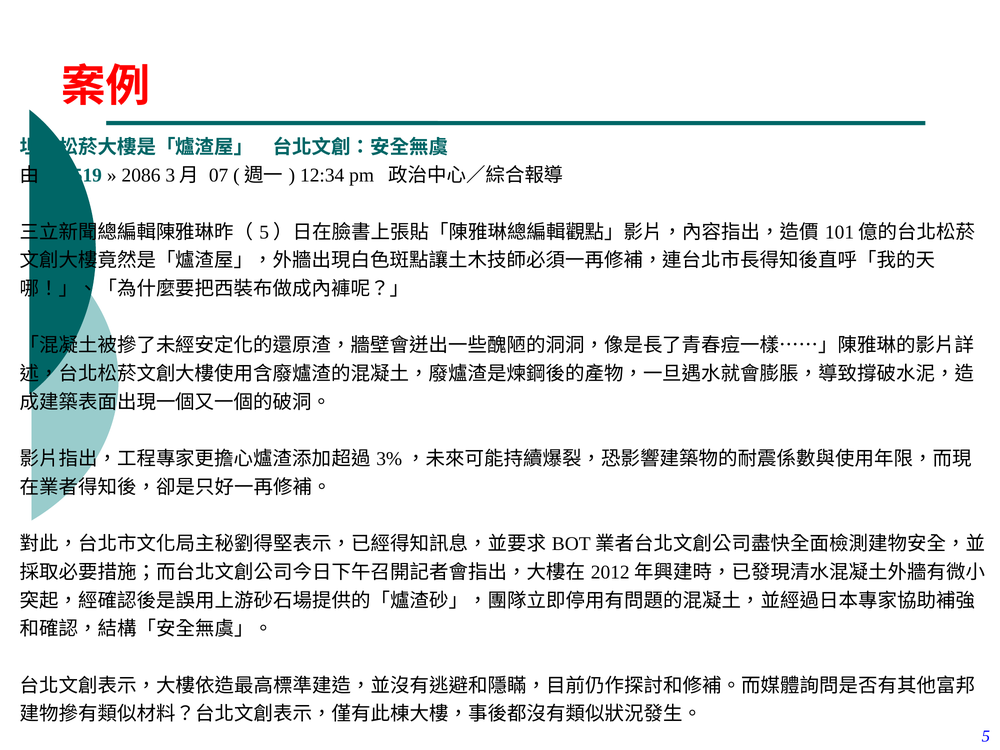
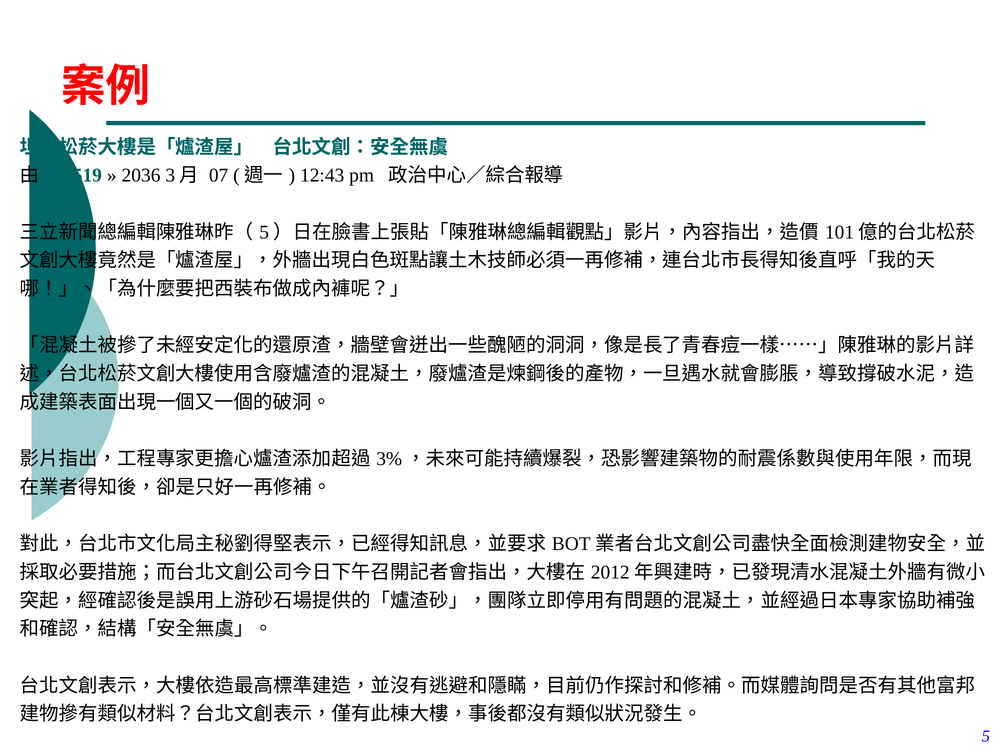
2086: 2086 -> 2036 (141, 175)
12:34: 12:34 -> 12:43 (322, 175)
